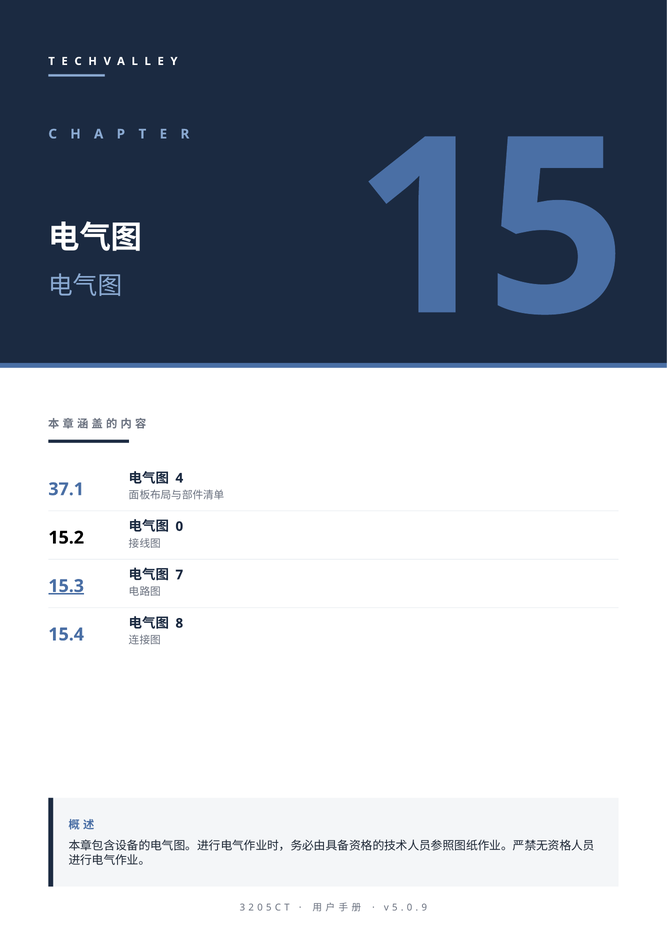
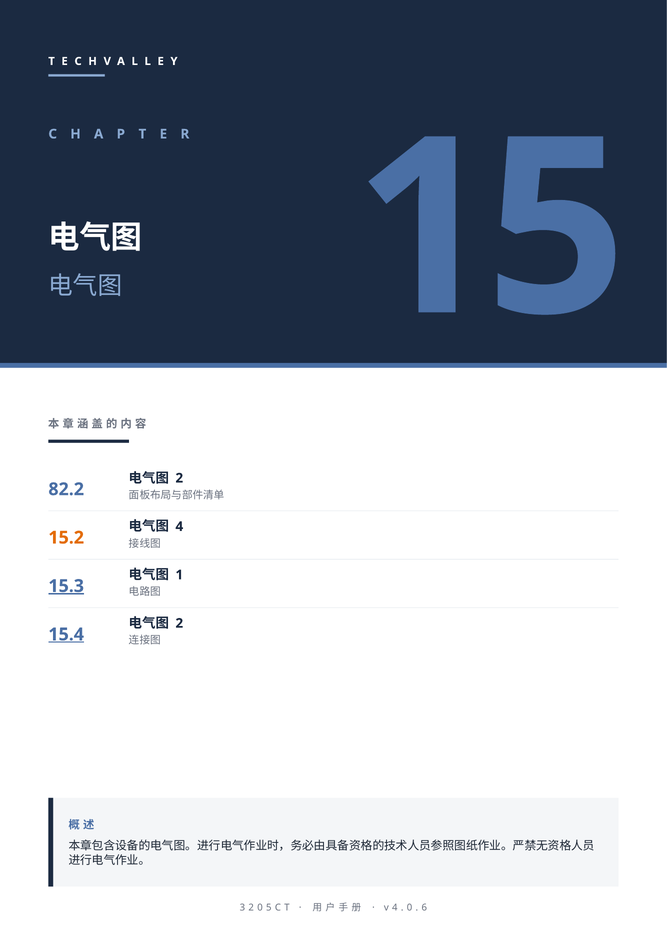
4: 4 -> 2 (179, 478)
37.1: 37.1 -> 82.2 (66, 489)
0: 0 -> 4 (179, 526)
15.2 colour: black -> orange (66, 537)
7: 7 -> 1 (179, 575)
8: 8 -> 2 (179, 623)
15.4 underline: none -> present (66, 634)
5: 5 -> 4 (395, 907)
9: 9 -> 6 (424, 907)
